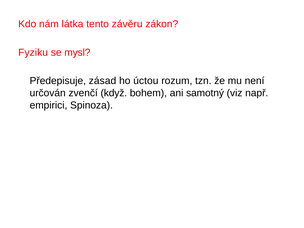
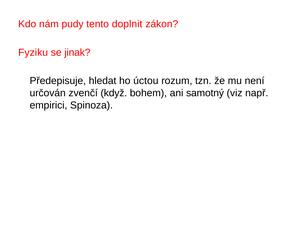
látka: látka -> pudy (73, 24)
závěru: závěru -> doplnit (127, 24)
mysl: mysl -> jinak (77, 53)
zásad: zásad -> hledat (103, 81)
